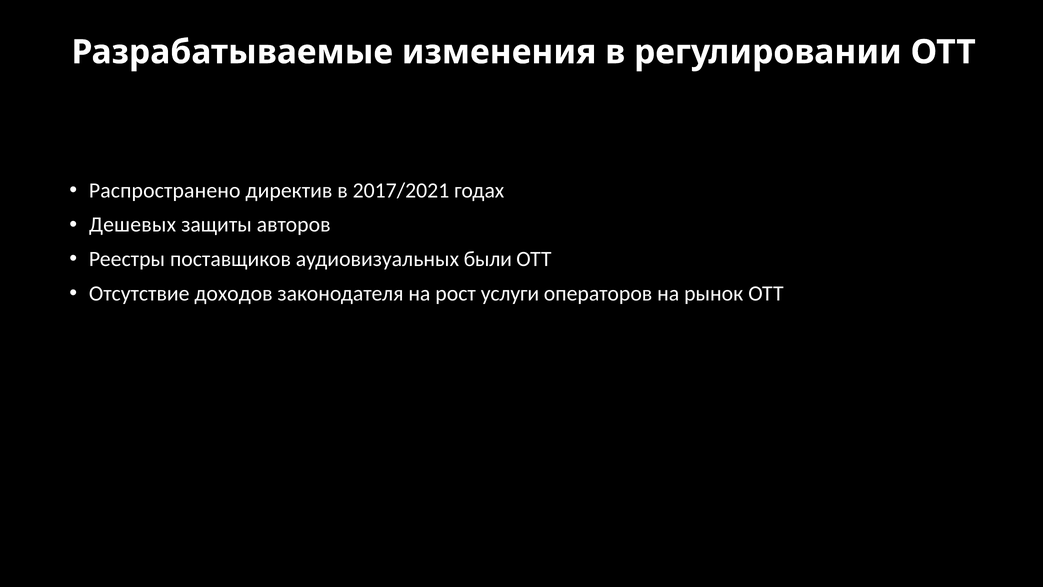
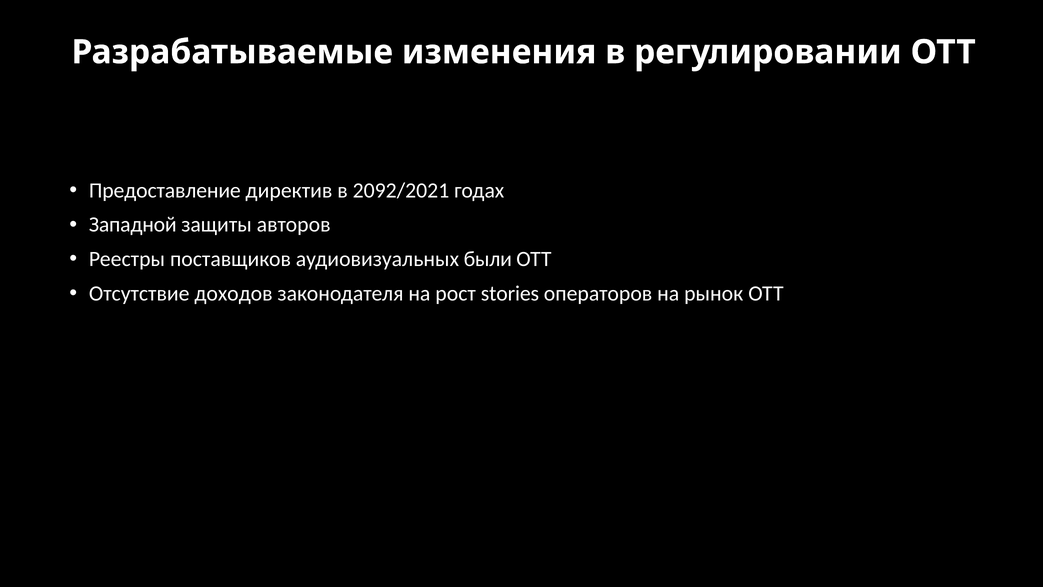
Распространено: Распространено -> Предоставление (165, 190)
2017/2021: 2017/2021 -> 2092/2021 (401, 190)
Дешевых: Дешевых -> Западной (133, 225)
услуги: услуги -> stories (510, 293)
